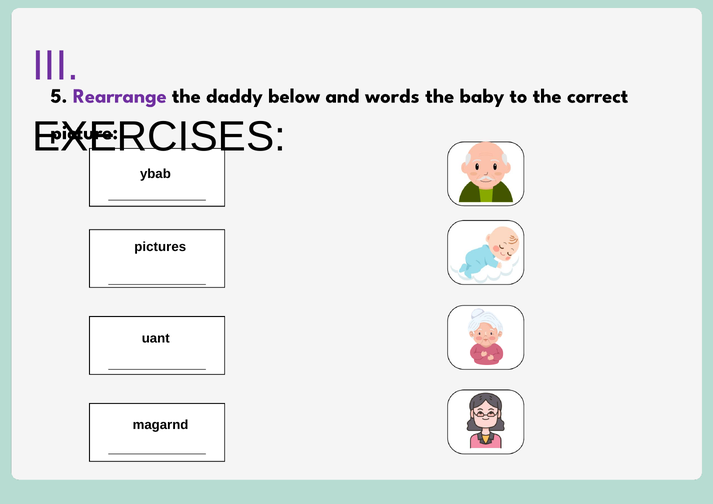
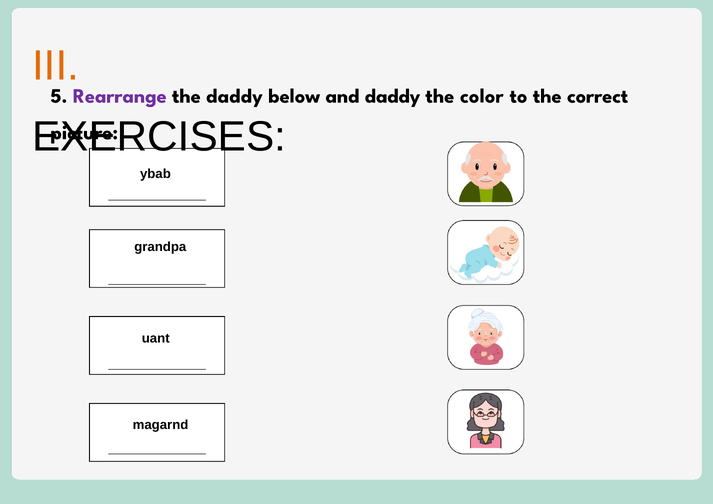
III colour: purple -> orange (56, 66)
and words: words -> daddy (393, 96)
baby: baby -> color (482, 96)
pictures: pictures -> grandpa (160, 247)
